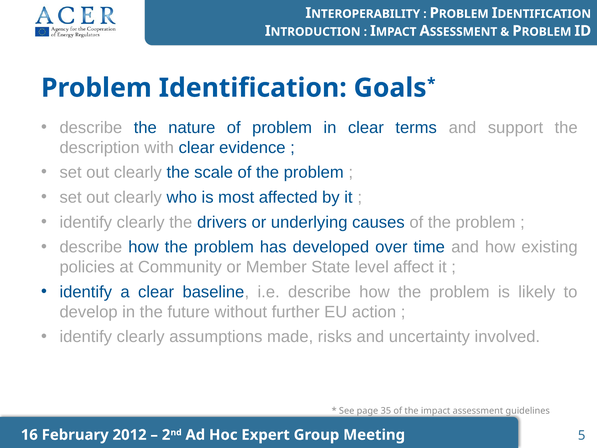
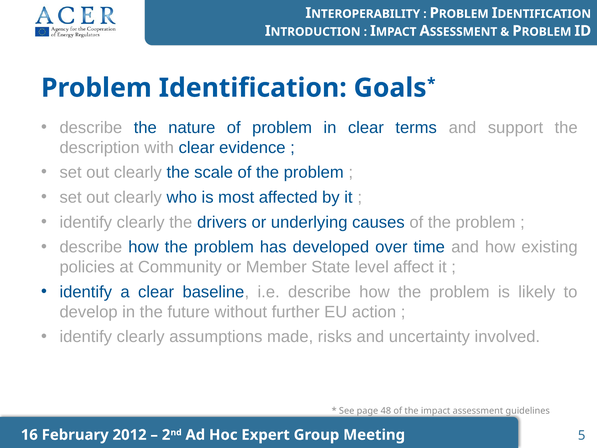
35: 35 -> 48 (386, 411)
